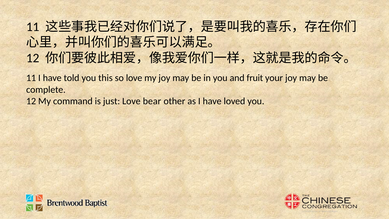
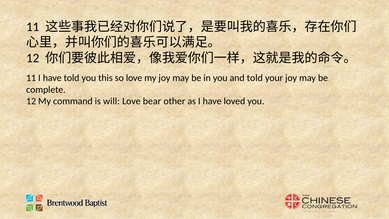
and fruit: fruit -> told (255, 78)
just: just -> will (111, 101)
